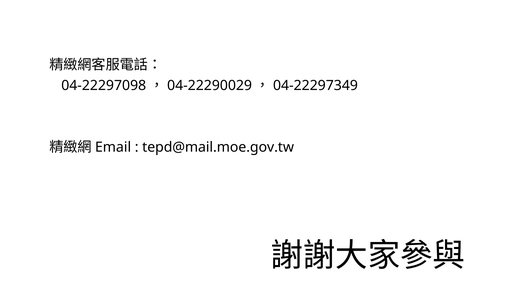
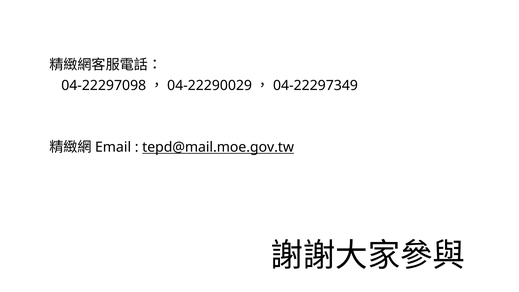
tepd@mail.moe.gov.tw underline: none -> present (218, 147)
